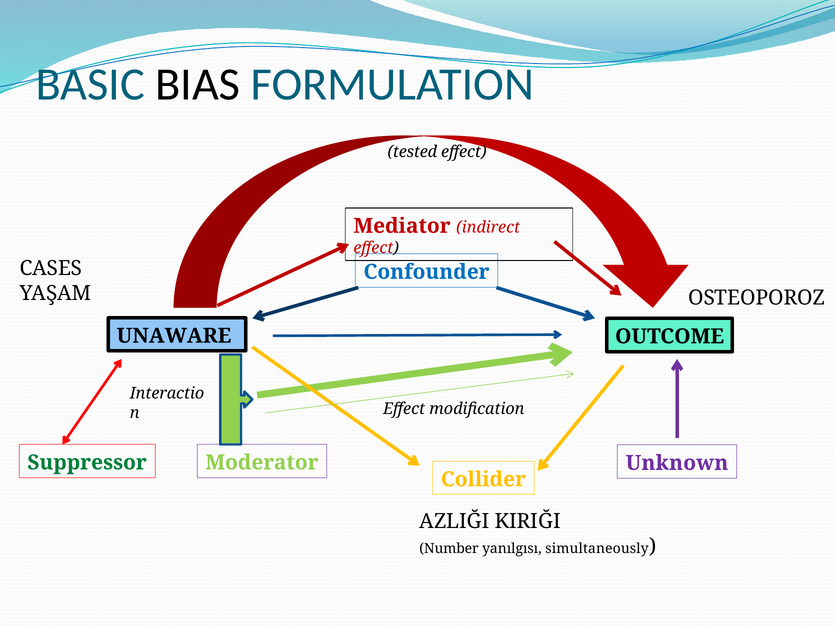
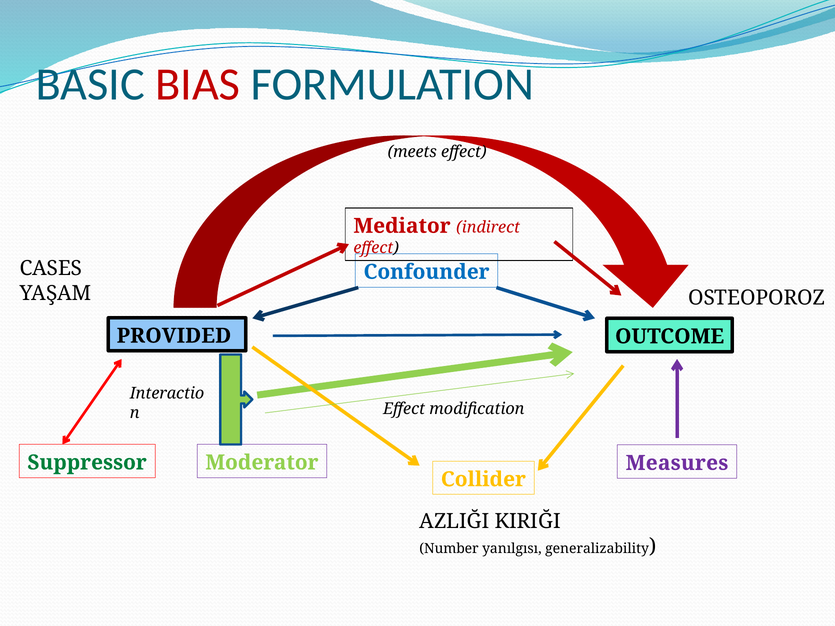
BIAS colour: black -> red (198, 85)
tested: tested -> meets (412, 152)
UNAWARE: UNAWARE -> PROVIDED (174, 336)
Unknown: Unknown -> Measures (677, 463)
simultaneously: simultaneously -> generalizability (597, 549)
